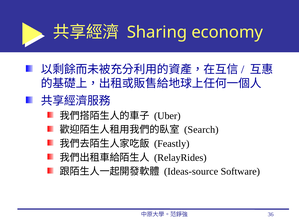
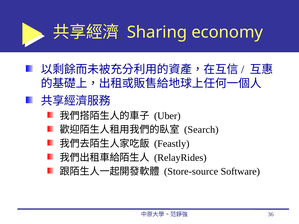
Ideas-source: Ideas-source -> Store-source (191, 172)
